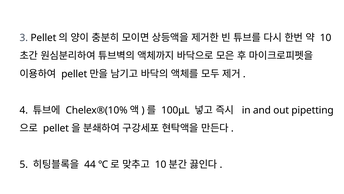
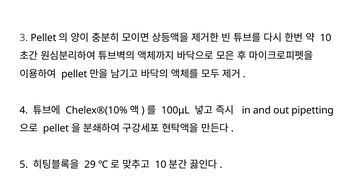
44: 44 -> 29 (90, 164)
